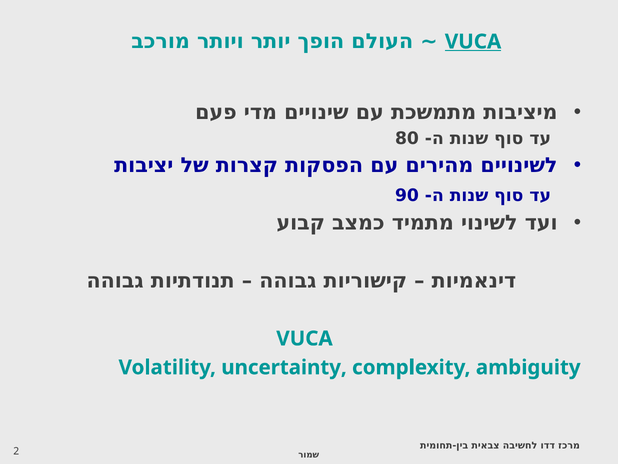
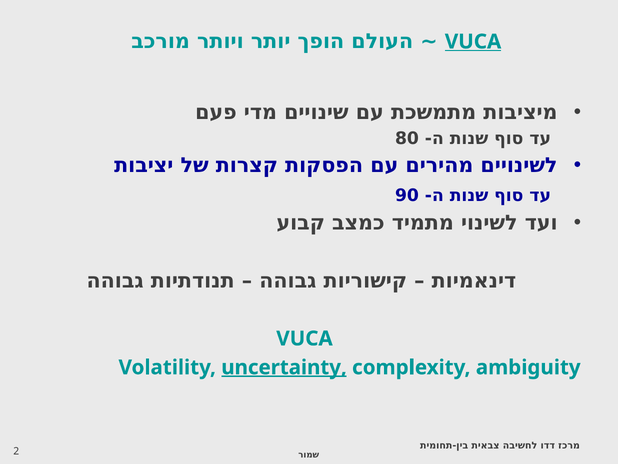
uncertainty underline: none -> present (284, 367)
